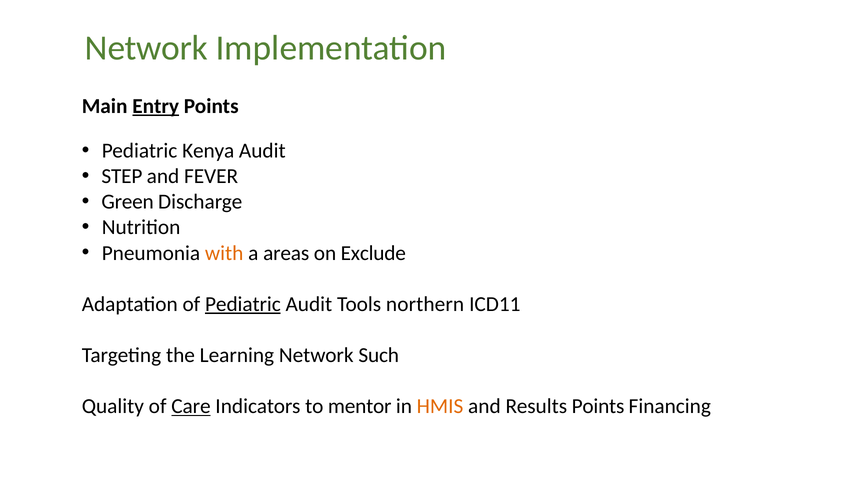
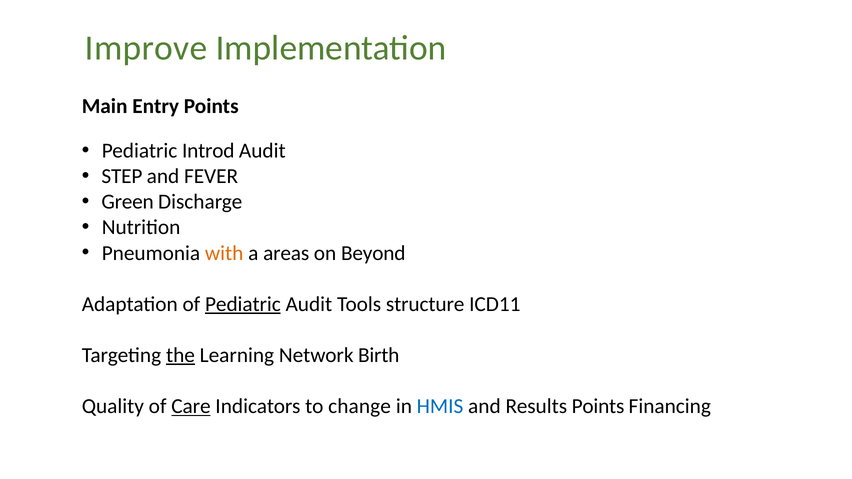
Network: Network -> Improve (146, 48)
Entry underline: present -> none (156, 106)
Kenya: Kenya -> Introd (208, 151)
Exclude: Exclude -> Beyond (373, 253)
northern: northern -> structure (425, 304)
the underline: none -> present (180, 355)
Such: Such -> Birth (379, 355)
mentor: mentor -> change (360, 407)
HMIS colour: orange -> blue (440, 407)
